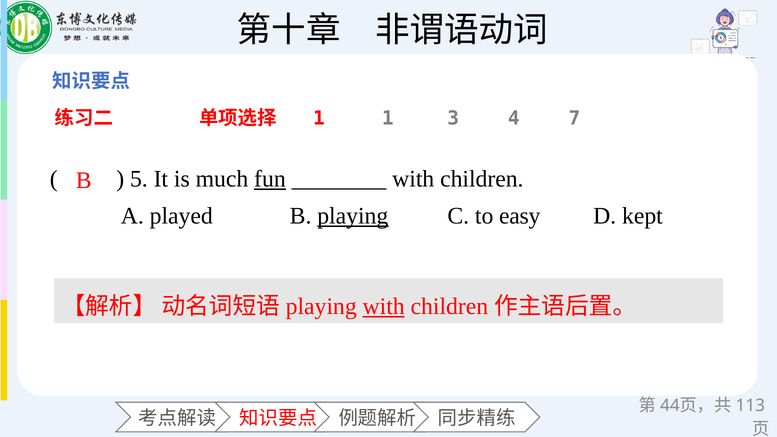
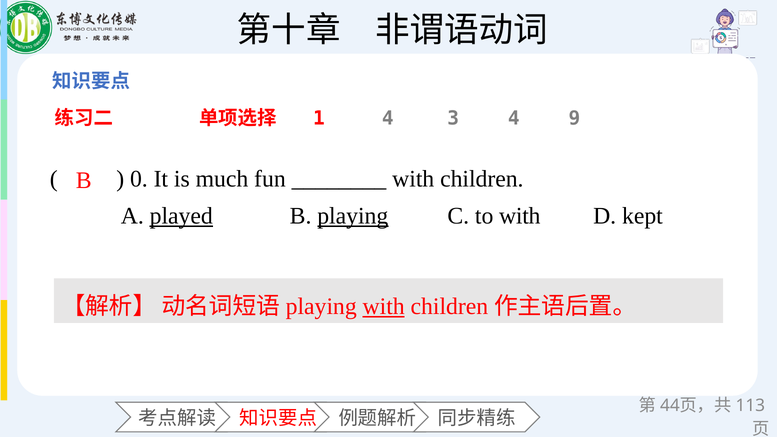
1 1: 1 -> 4 (388, 119)
7: 7 -> 9 (574, 119)
5: 5 -> 0 (139, 179)
fun underline: present -> none (270, 179)
played underline: none -> present (181, 216)
to easy: easy -> with (520, 216)
